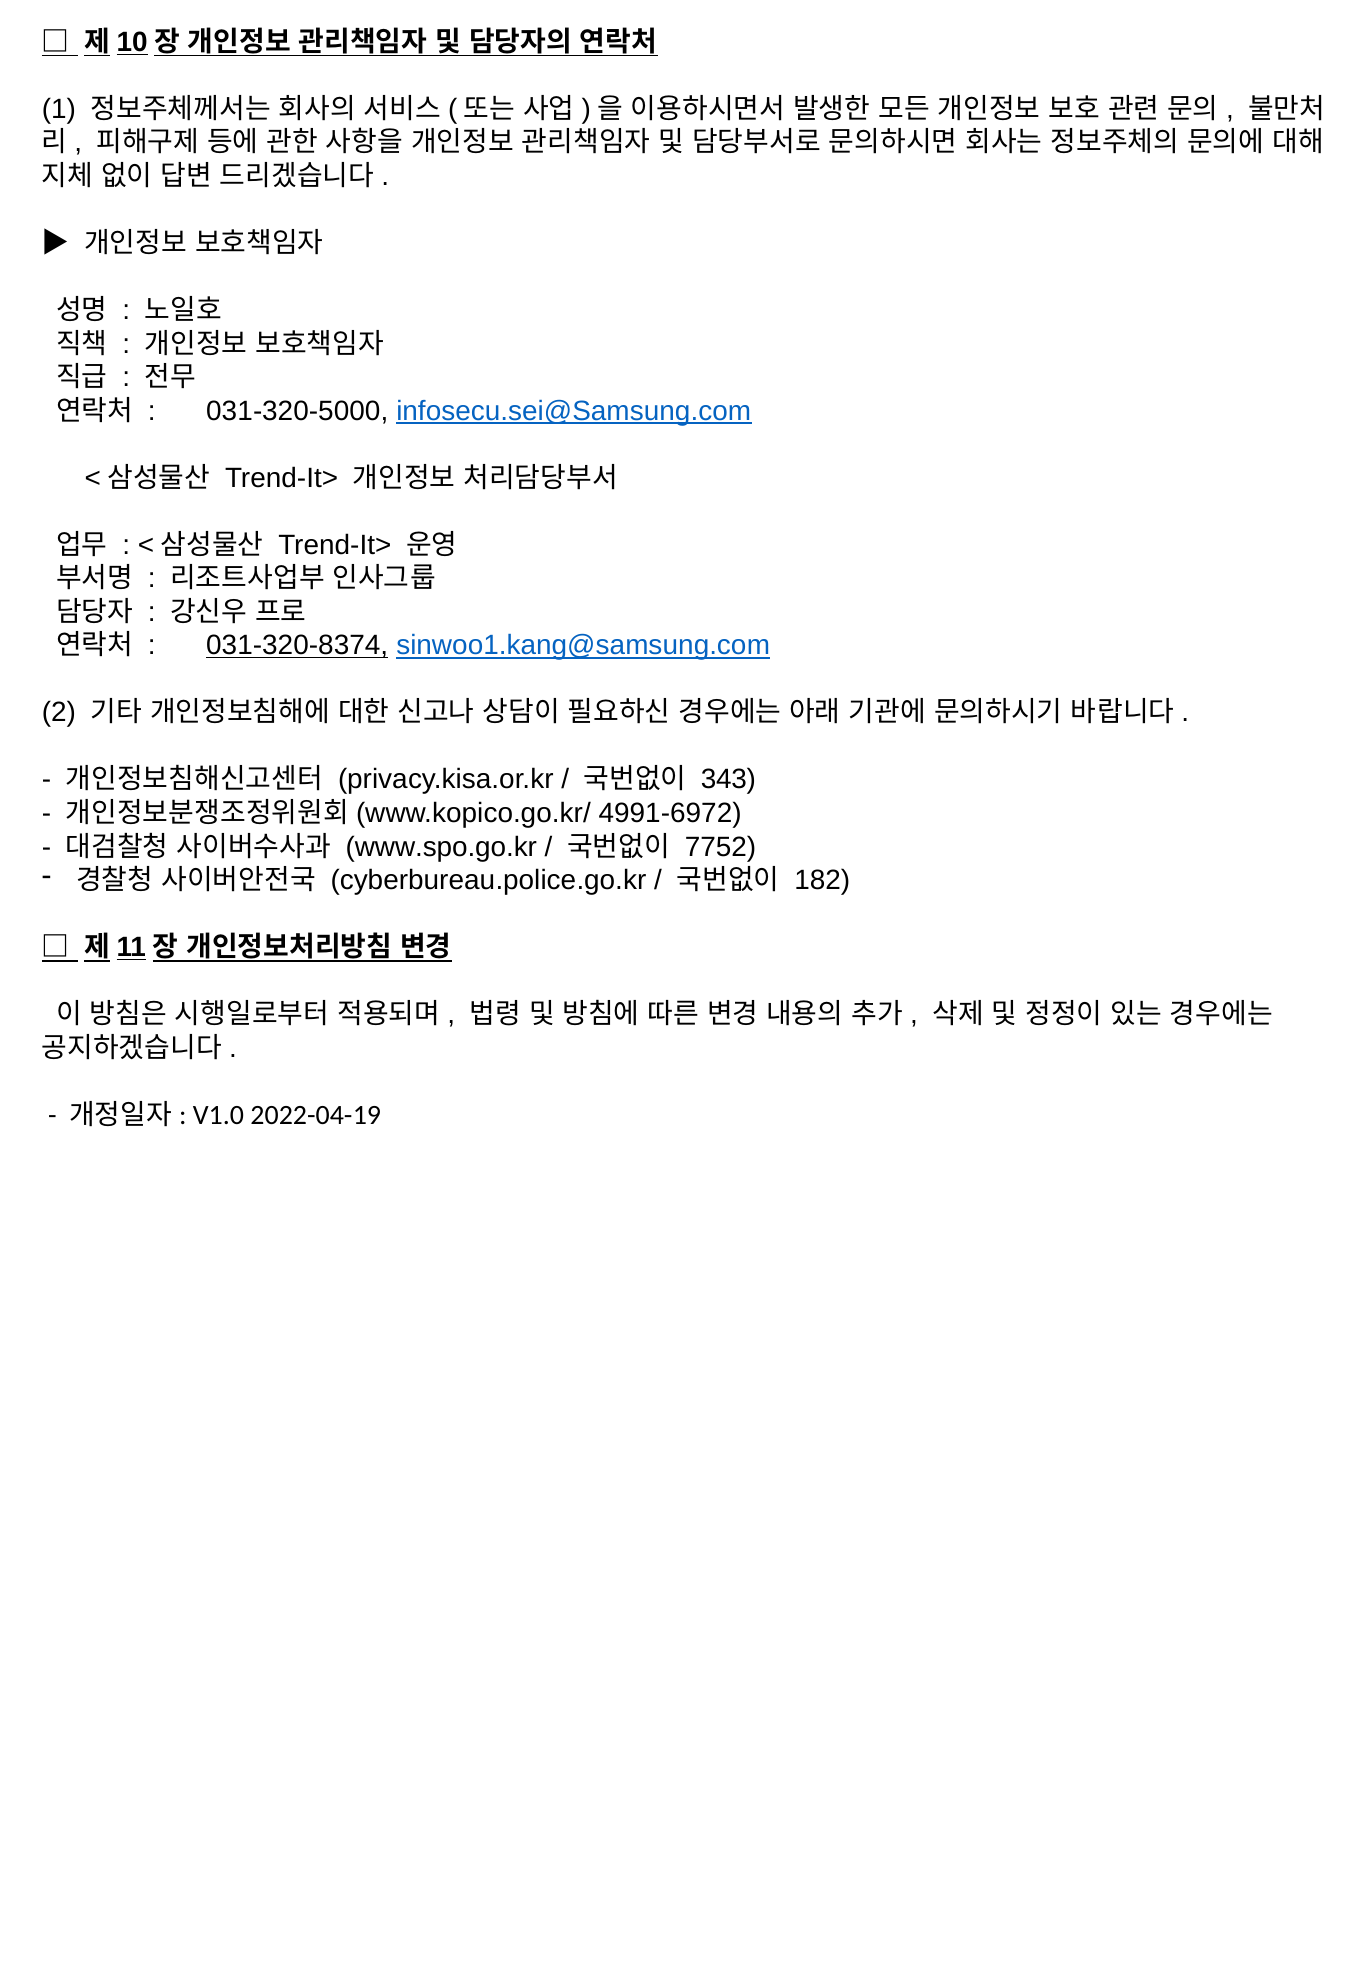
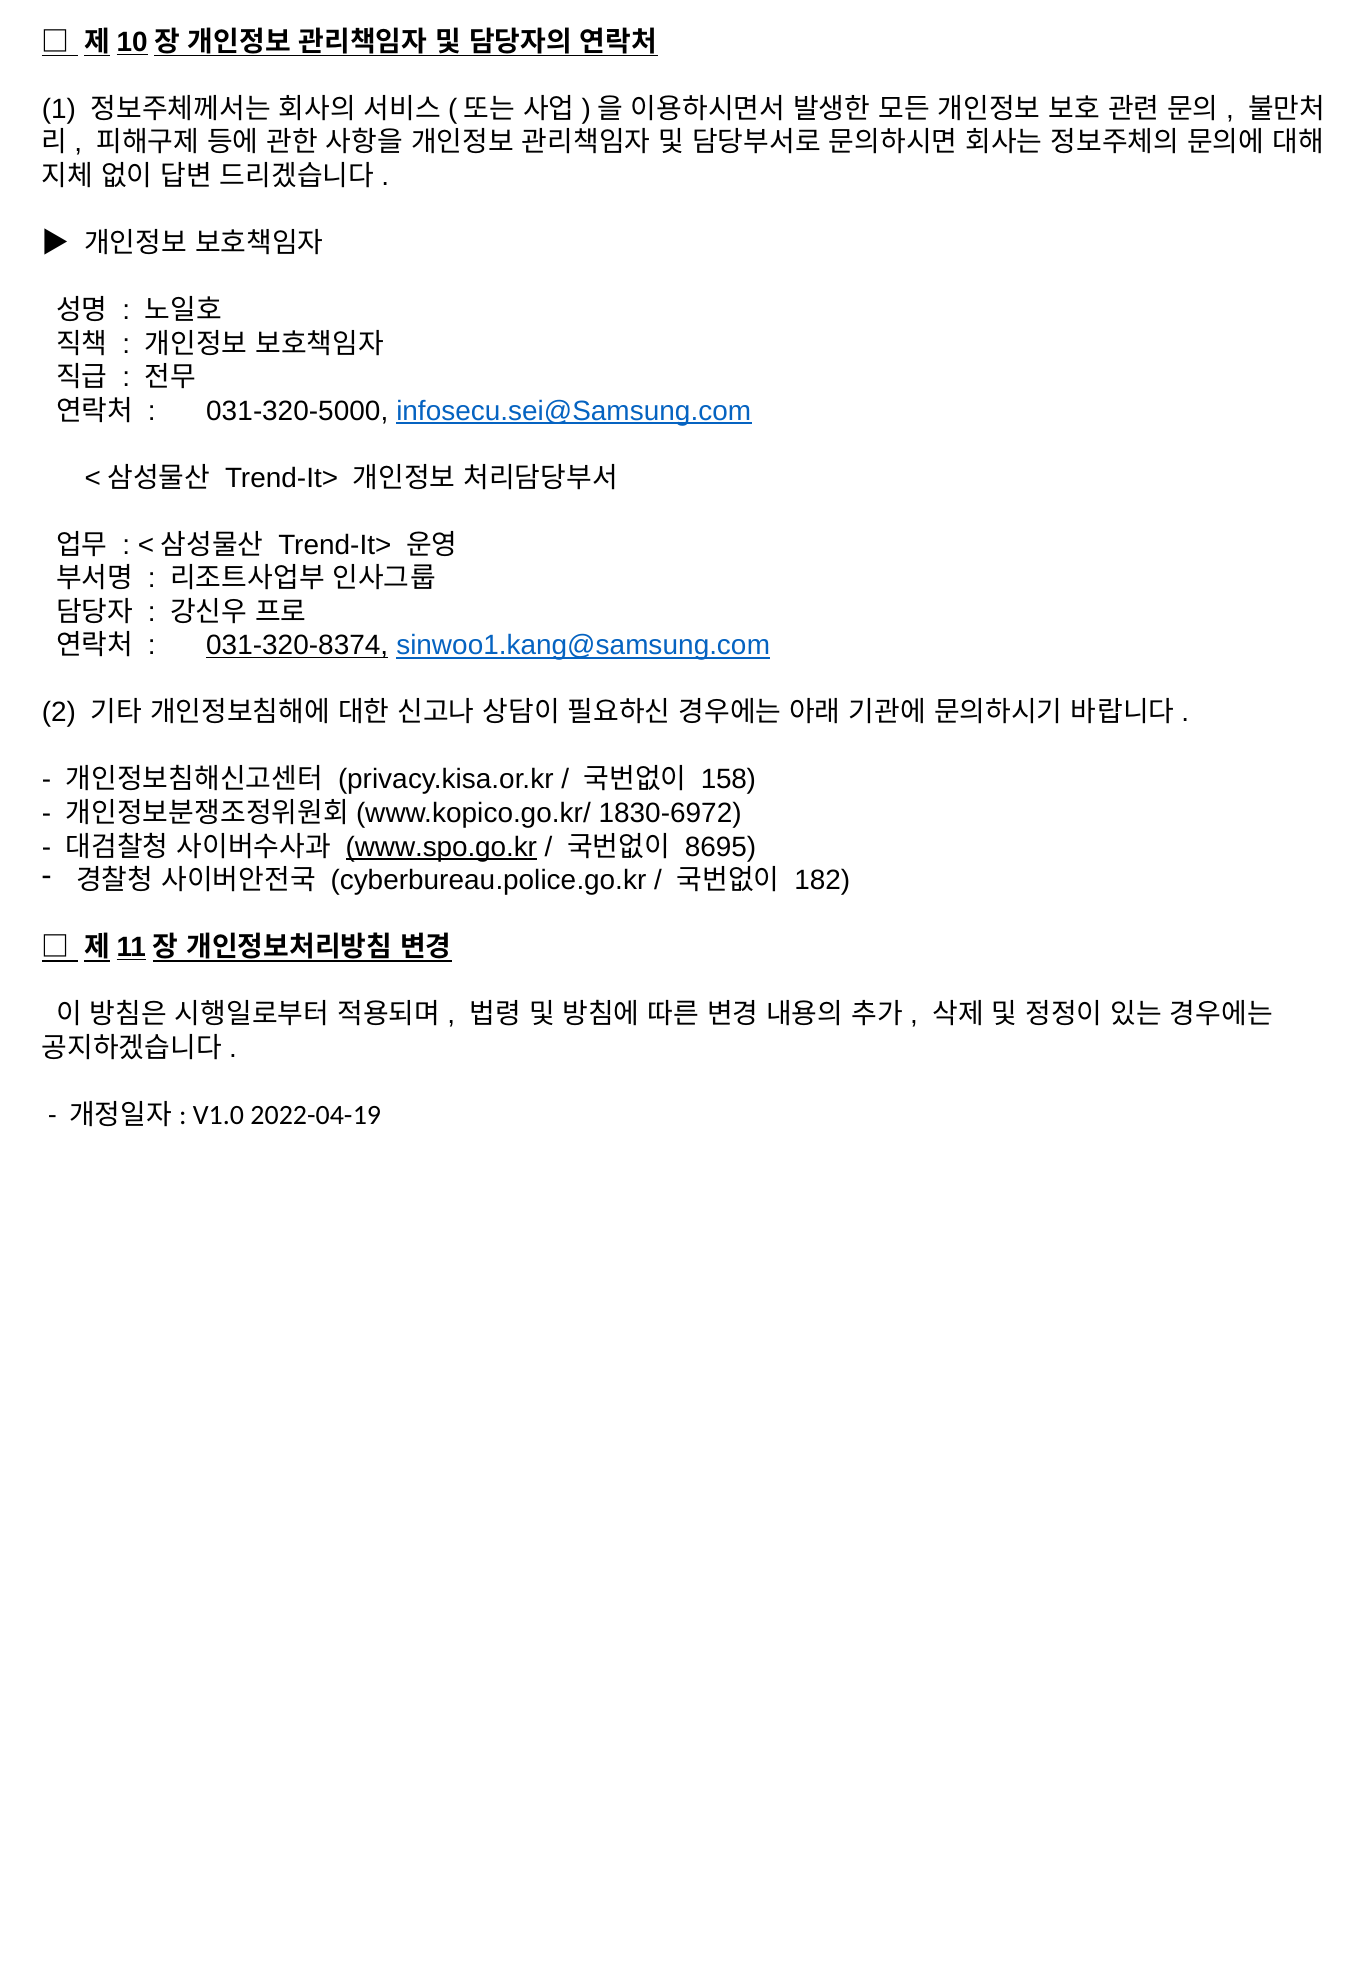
343: 343 -> 158 (728, 780)
4991-6972: 4991-6972 -> 1830-6972 (670, 813)
www.spo.go.kr underline: none -> present (441, 847)
7752: 7752 -> 8695 (720, 847)
